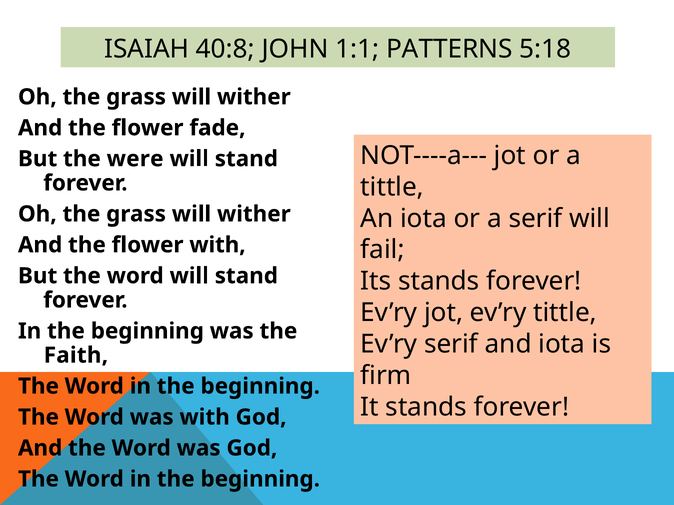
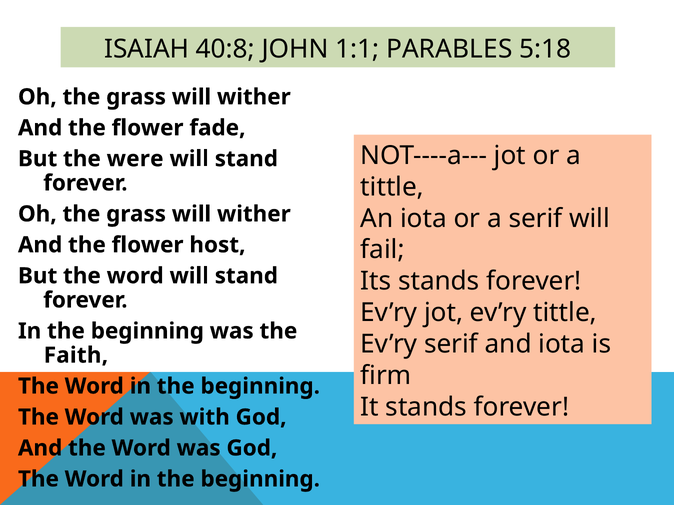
PATTERNS: PATTERNS -> PARABLES (449, 49)
flower with: with -> host (217, 245)
